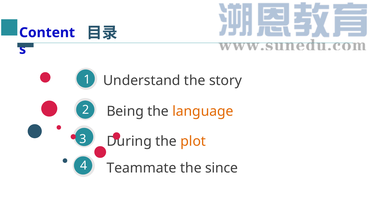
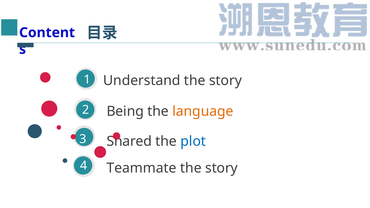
During: During -> Shared (129, 141)
plot colour: orange -> blue (193, 141)
since: since -> story (221, 168)
